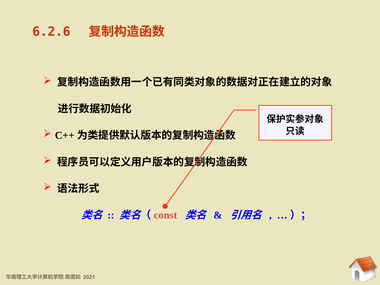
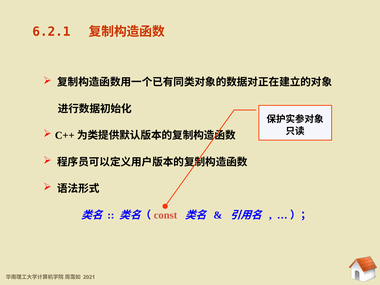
6.2.6: 6.2.6 -> 6.2.1 (51, 32)
